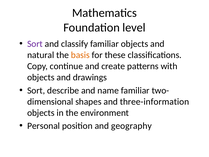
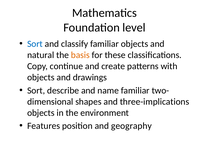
Sort colour: purple -> blue (35, 44)
three-information: three-information -> three-implications (155, 101)
Personal: Personal -> Features (44, 126)
